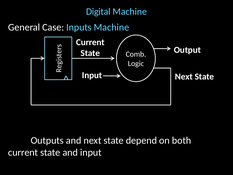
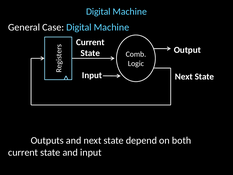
Case Inputs: Inputs -> Digital (79, 27)
